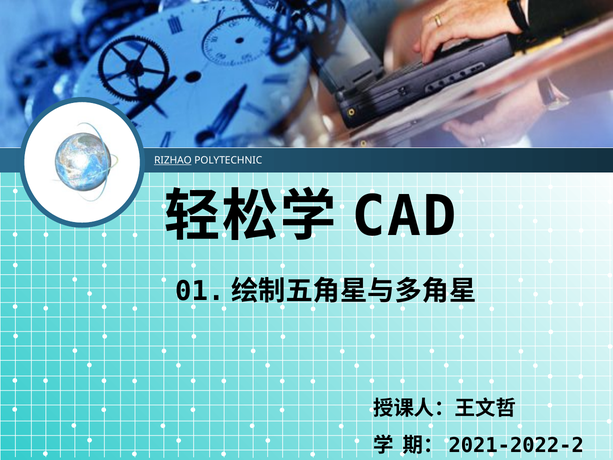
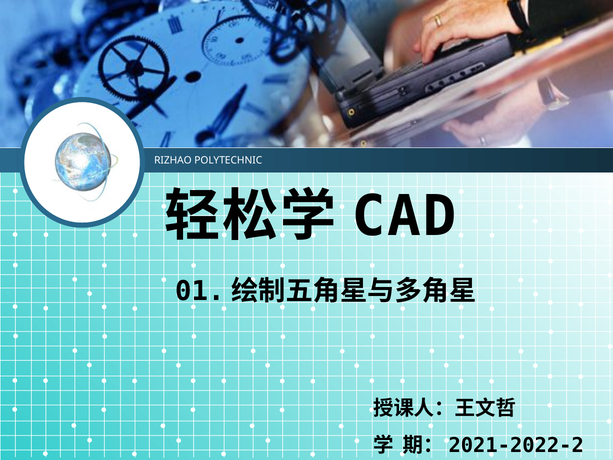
RIZHAO underline: present -> none (173, 160)
